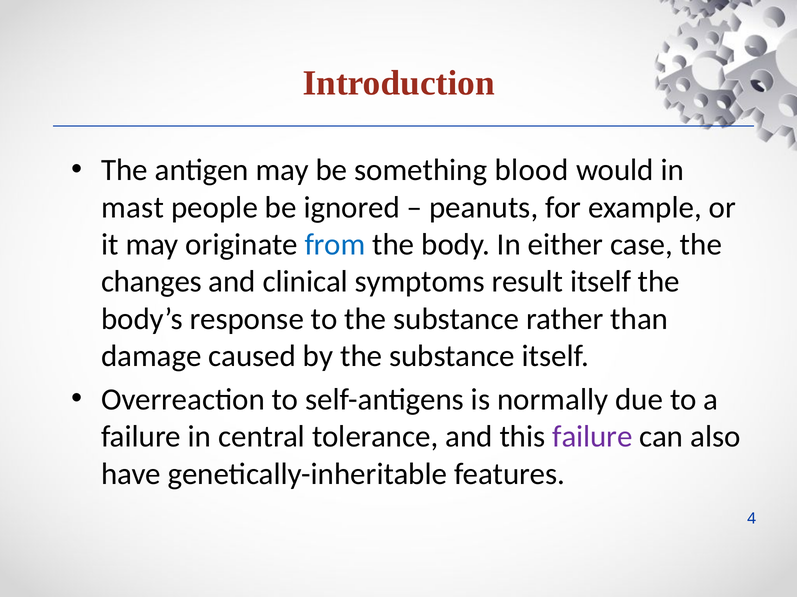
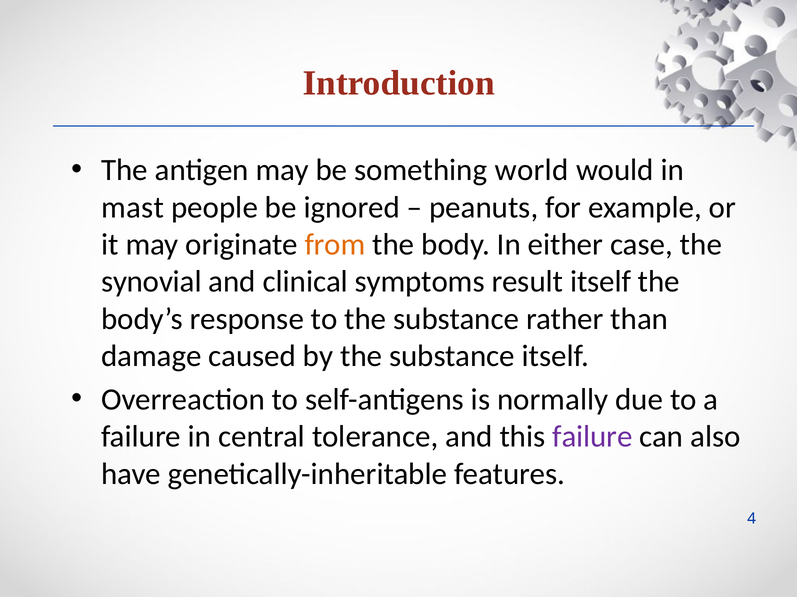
blood: blood -> world (532, 170)
from colour: blue -> orange (335, 245)
changes: changes -> synovial (151, 282)
